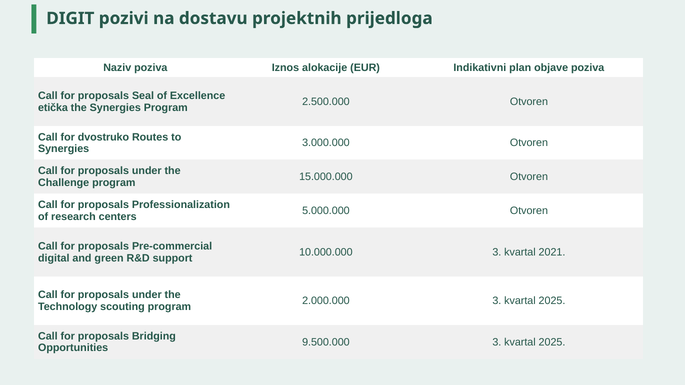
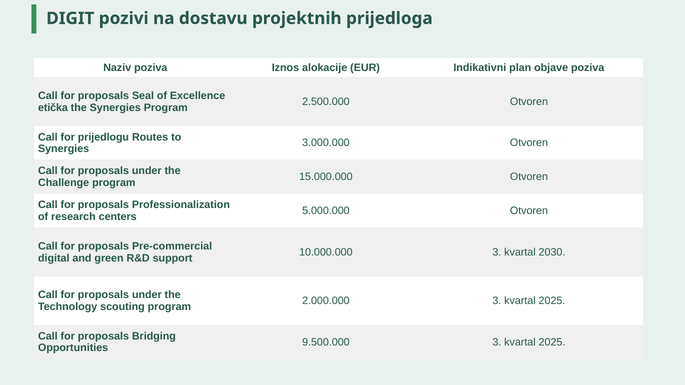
dvostruko: dvostruko -> prijedlogu (103, 137)
2021: 2021 -> 2030 (552, 252)
